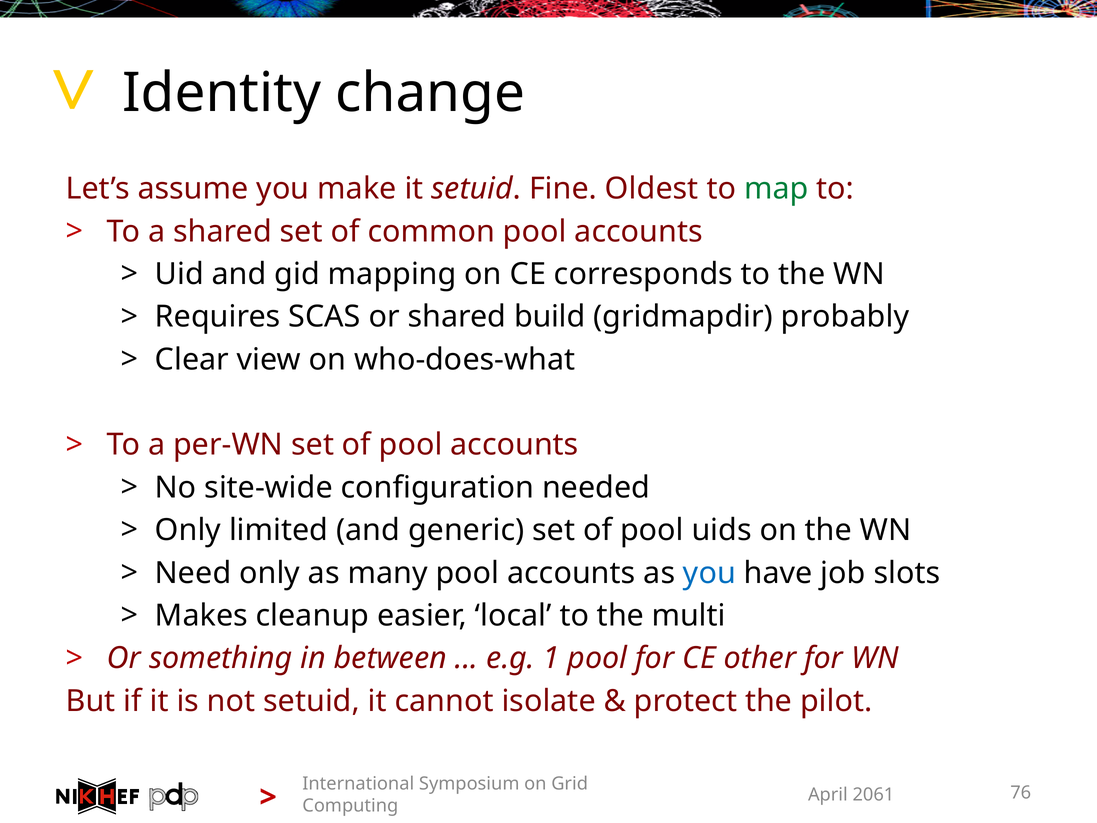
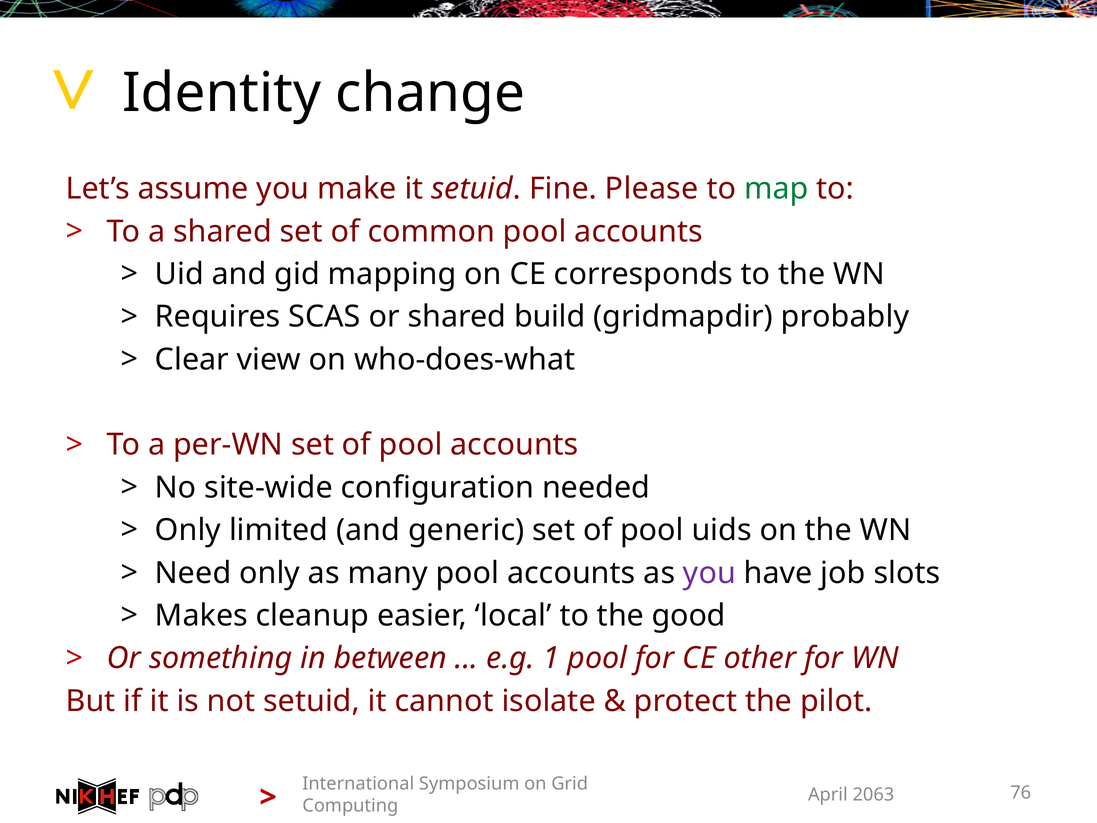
Oldest: Oldest -> Please (652, 189)
you colour: blue -> purple (709, 573)
multi: multi -> good (689, 615)
2061: 2061 -> 2063 (873, 794)
